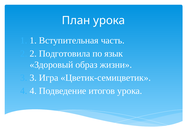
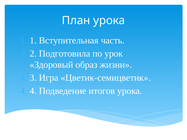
язык: язык -> урок (114, 54)
